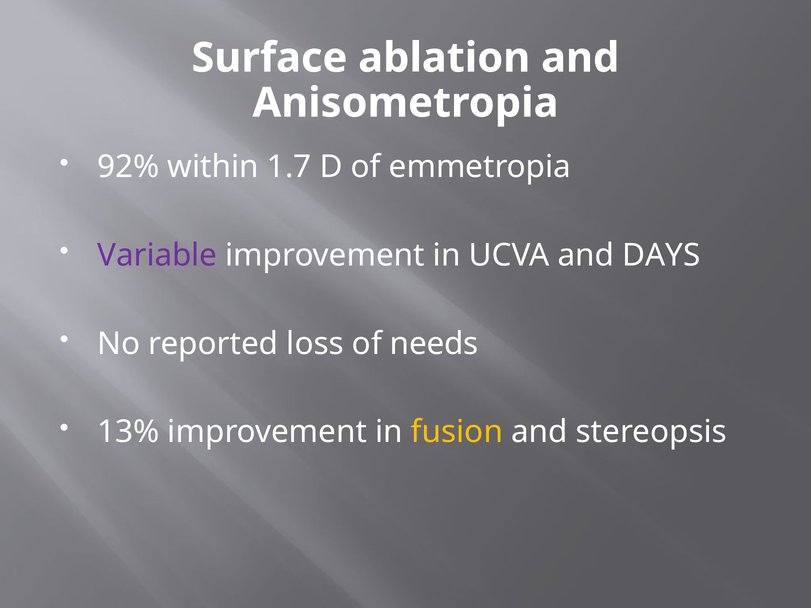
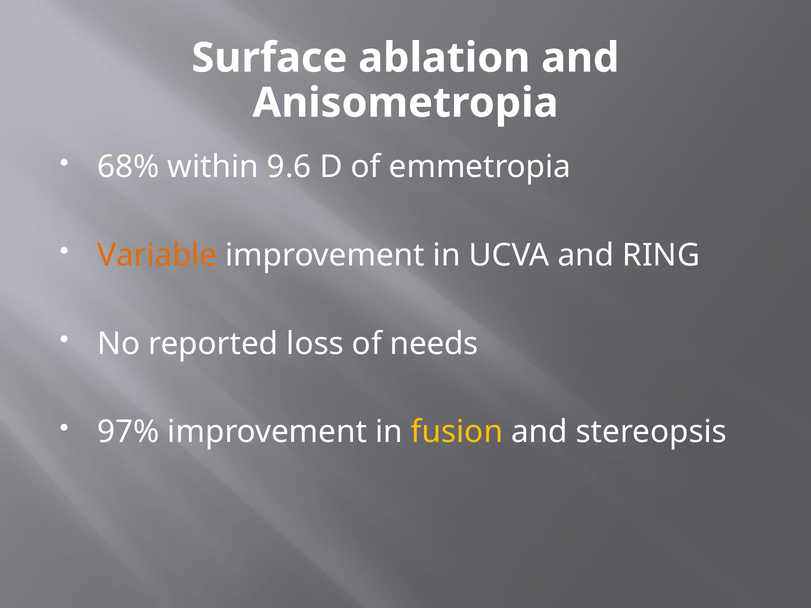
92%: 92% -> 68% (128, 167)
1.7: 1.7 -> 9.6 (289, 167)
Variable colour: purple -> orange (157, 255)
DAYS: DAYS -> RING (661, 255)
13%: 13% -> 97% (128, 432)
